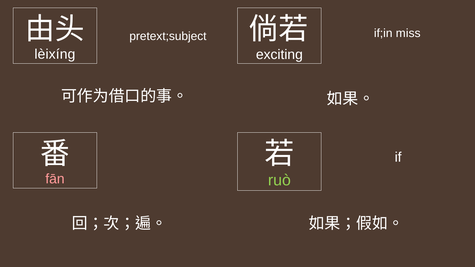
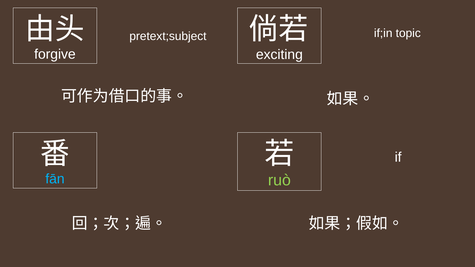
miss: miss -> topic (408, 33)
lèixíng: lèixíng -> forgive (55, 54)
fān colour: pink -> light blue (55, 179)
